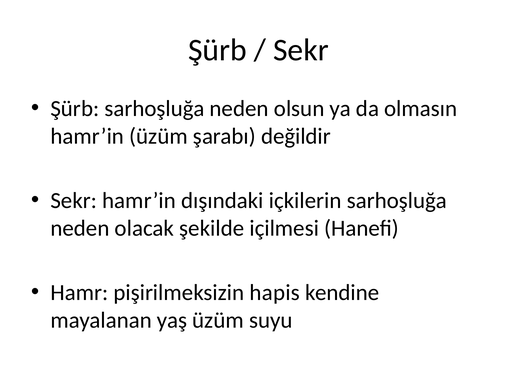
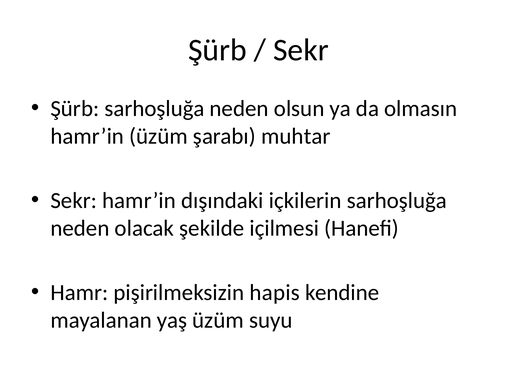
değildir: değildir -> muhtar (296, 136)
